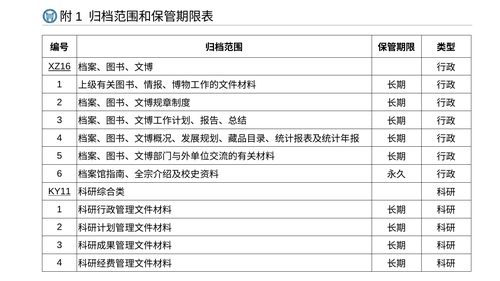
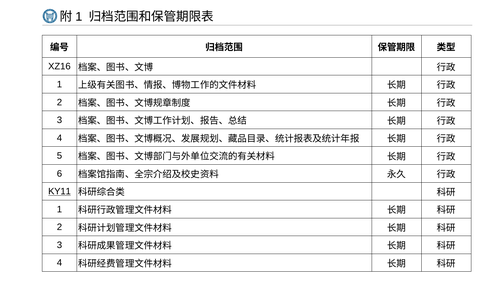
XZ16 underline: present -> none (59, 67)
